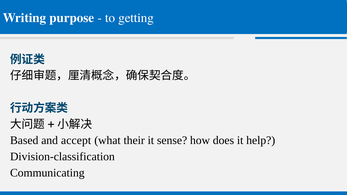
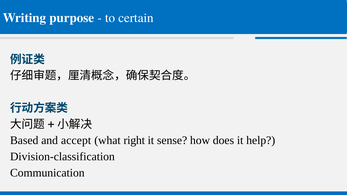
getting: getting -> certain (136, 18)
their: their -> right (134, 141)
Communicating: Communicating -> Communication (47, 173)
